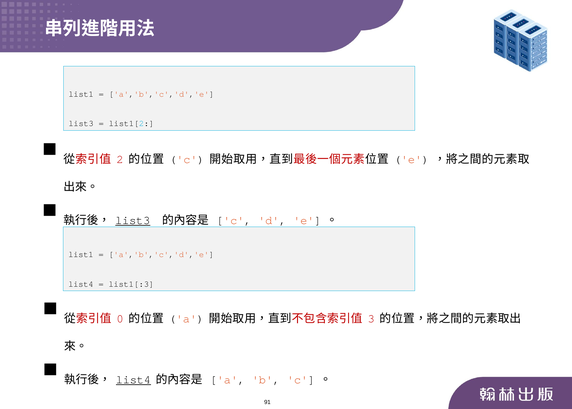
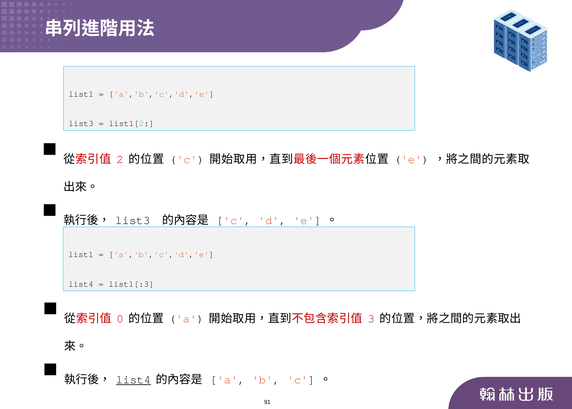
list3 underline: present -> none (133, 220)
